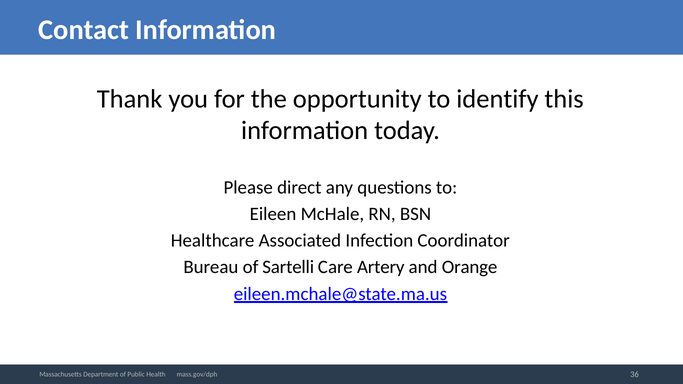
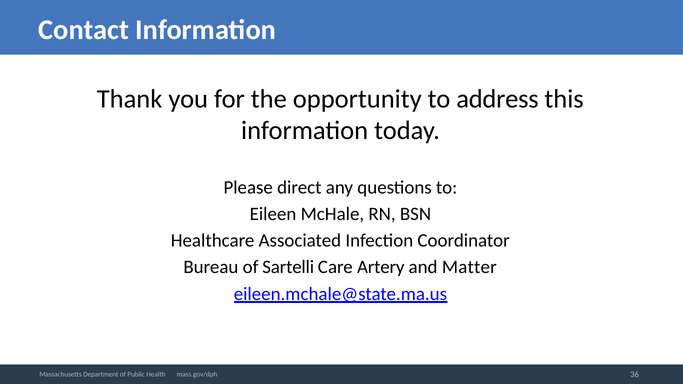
identify: identify -> address (498, 99)
Orange: Orange -> Matter (469, 267)
